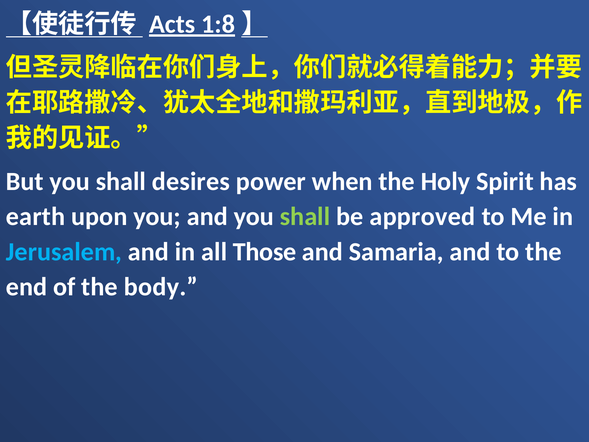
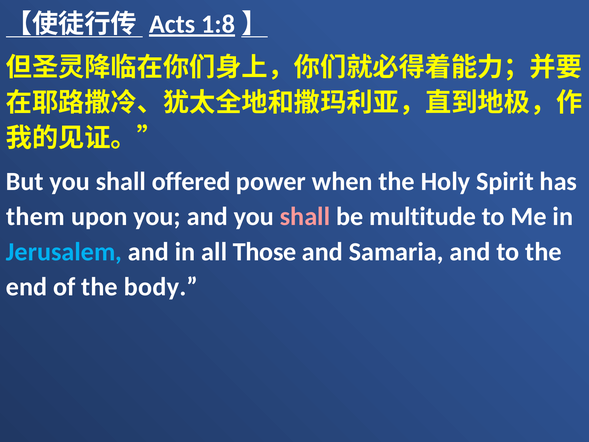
desires: desires -> offered (191, 181)
earth: earth -> them (35, 217)
shall colour: light green -> pink (305, 217)
approved: approved -> multitude (423, 217)
